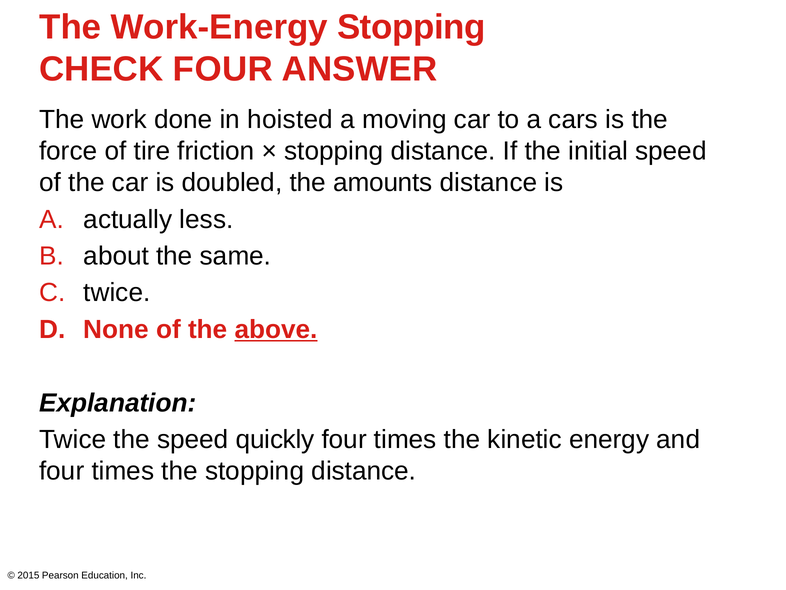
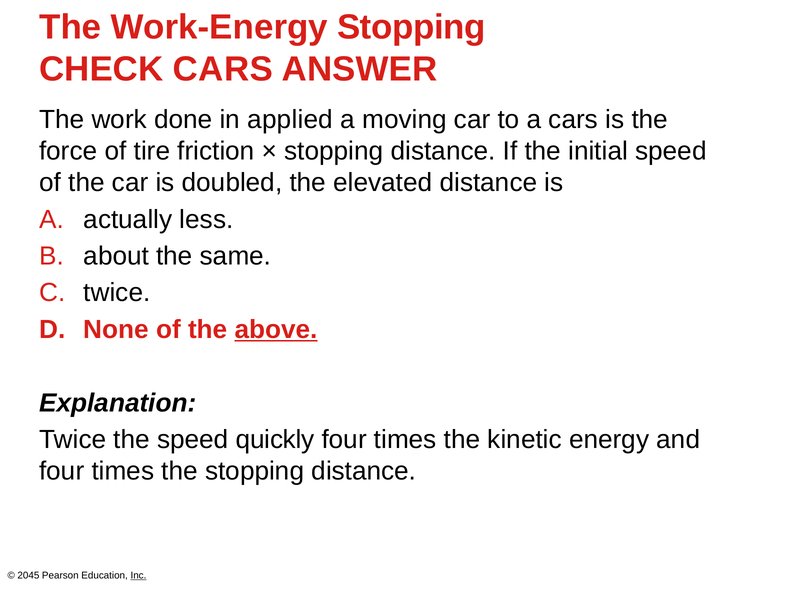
CHECK FOUR: FOUR -> CARS (223, 69)
hoisted: hoisted -> applied (290, 120)
amounts: amounts -> elevated (383, 182)
2015: 2015 -> 2045 (28, 575)
Inc underline: none -> present (138, 575)
